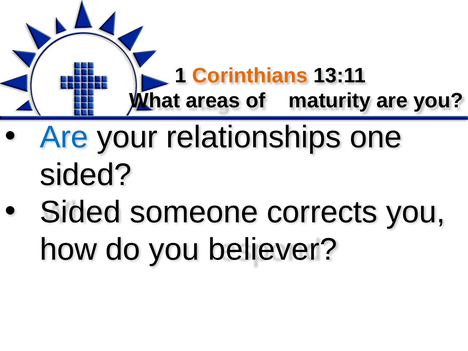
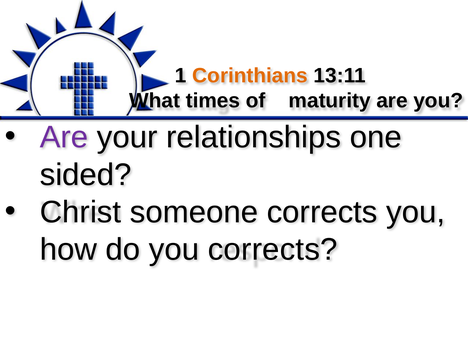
areas: areas -> times (213, 101)
Are colour: blue -> purple (64, 137)
Sided: Sided -> Christ (80, 212)
you believer: believer -> corrects (273, 250)
